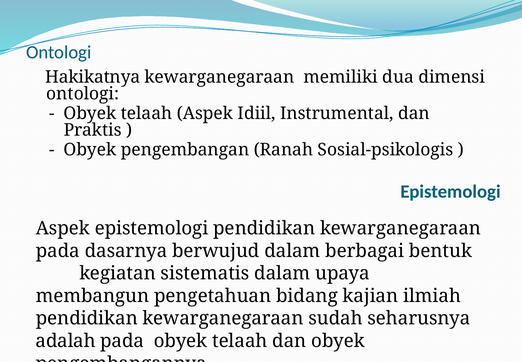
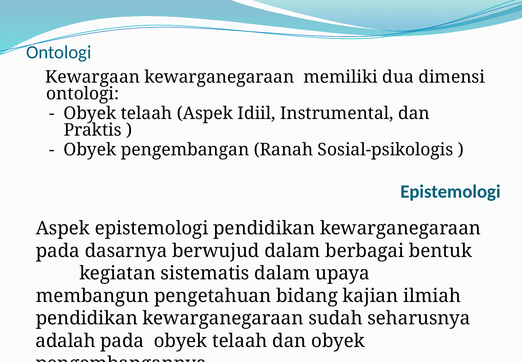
Hakikatnya: Hakikatnya -> Kewargaan (93, 77)
